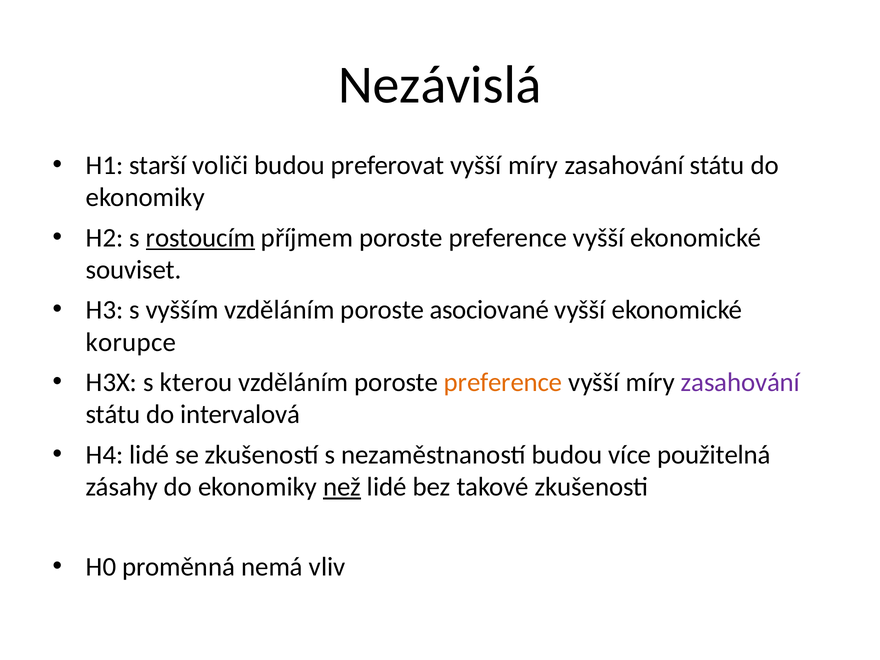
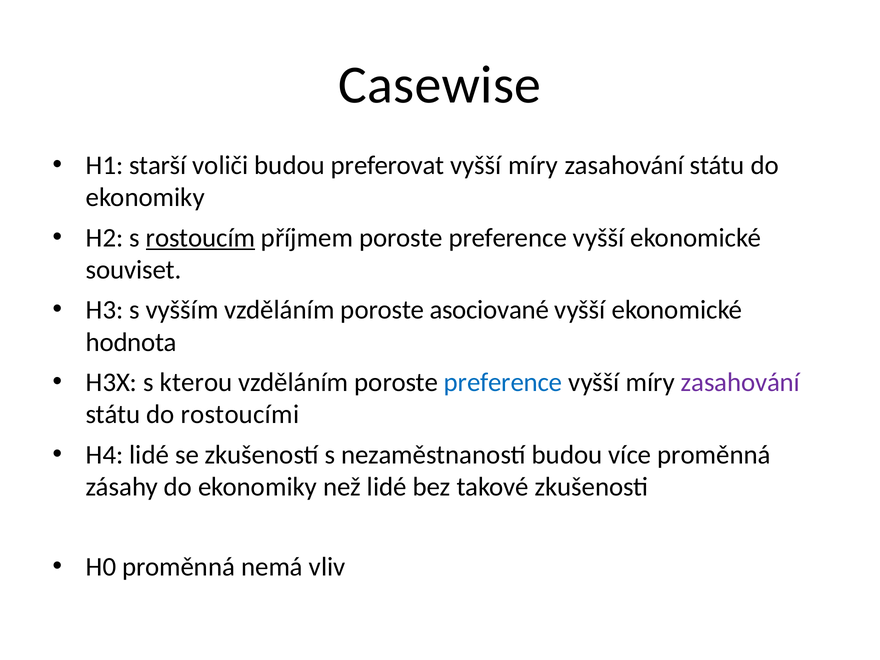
Nezávislá: Nezávislá -> Casewise (440, 85)
korupce: korupce -> hodnota (131, 342)
preference colour: orange -> blue (503, 382)
intervalová: intervalová -> rostoucími (240, 415)
více použitelná: použitelná -> proměnná (714, 455)
než underline: present -> none (342, 487)
